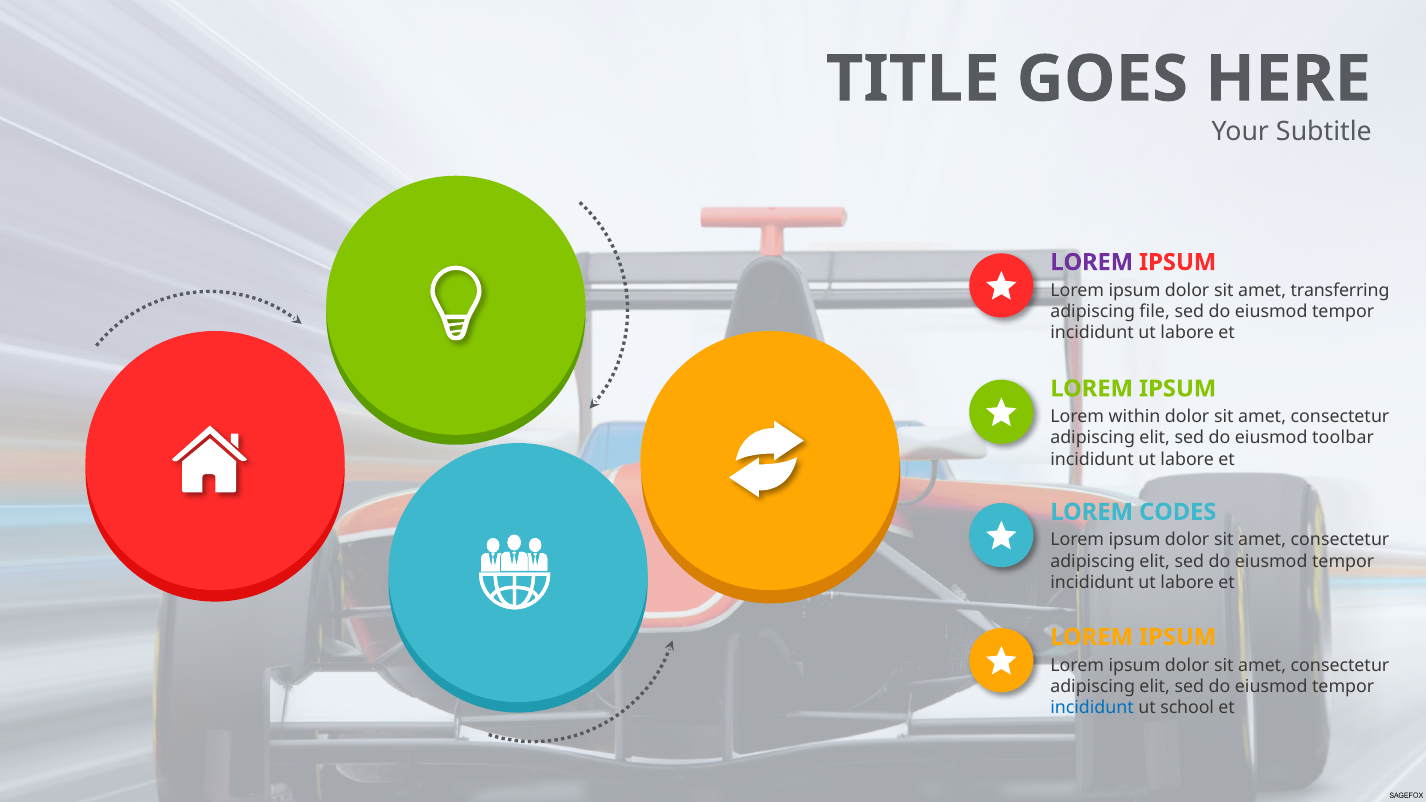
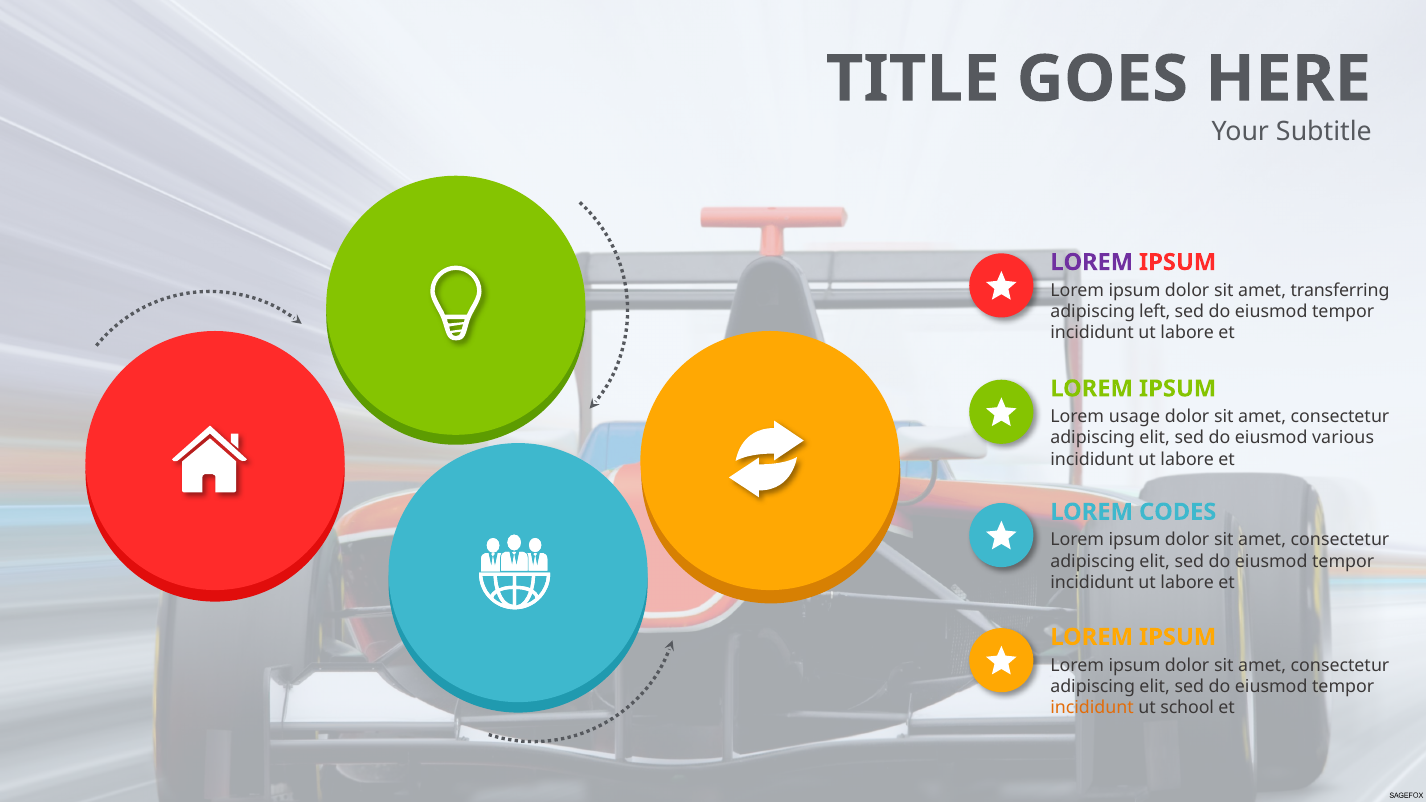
file: file -> left (1155, 312)
within: within -> usage (1134, 417)
toolbar: toolbar -> various (1343, 438)
incididunt colour: blue -> orange (1092, 708)
